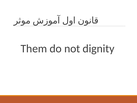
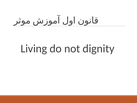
Them: Them -> Living (34, 48)
